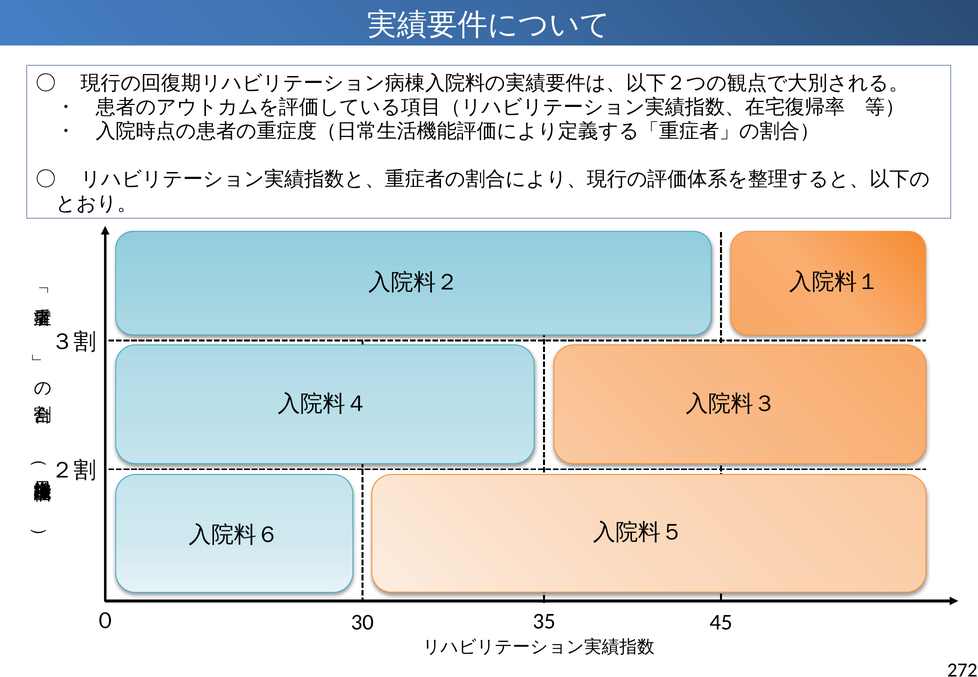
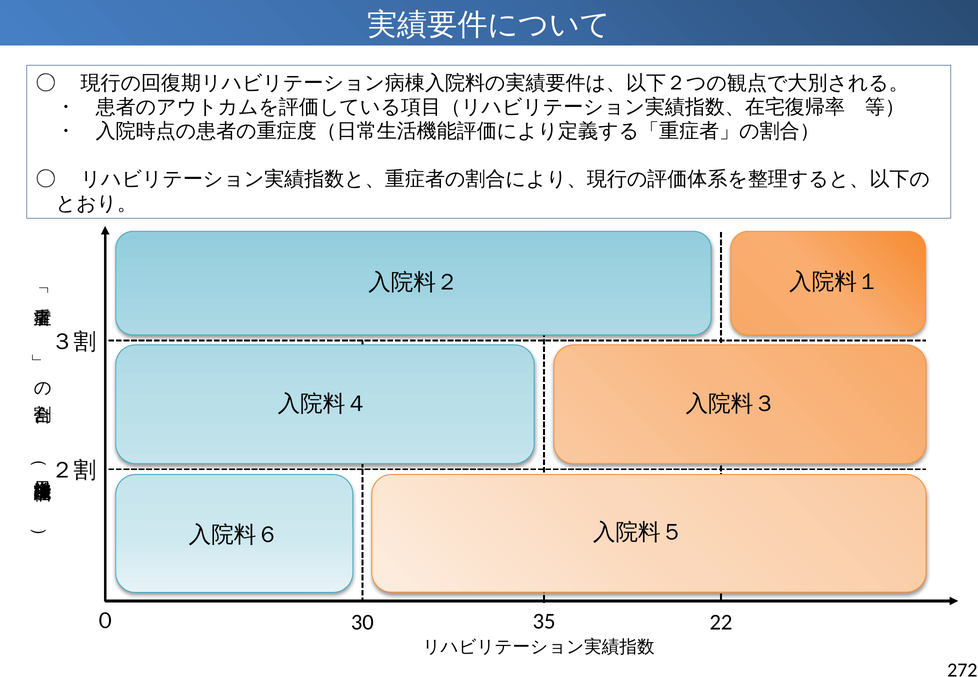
45: 45 -> 22 (721, 622)
